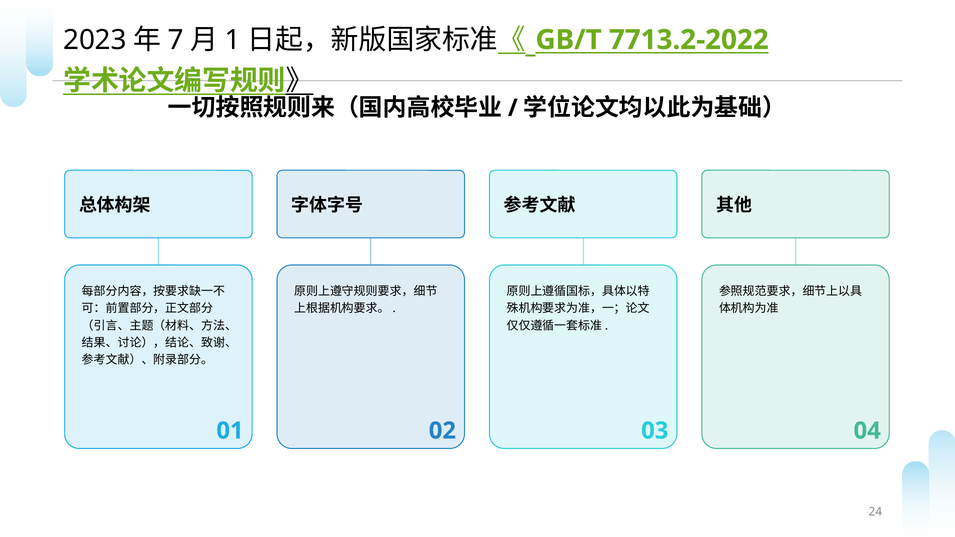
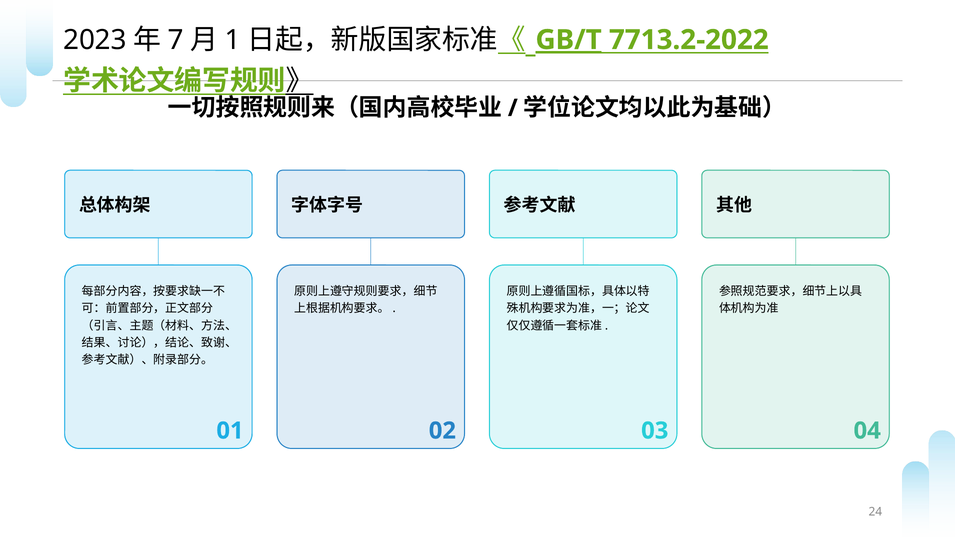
GB/T underline: none -> present (569, 40)
